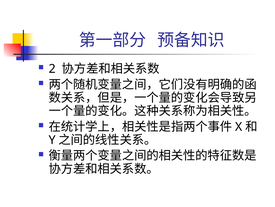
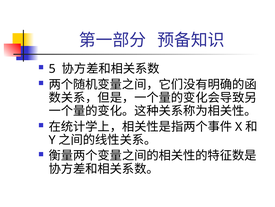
2: 2 -> 5 (52, 69)
